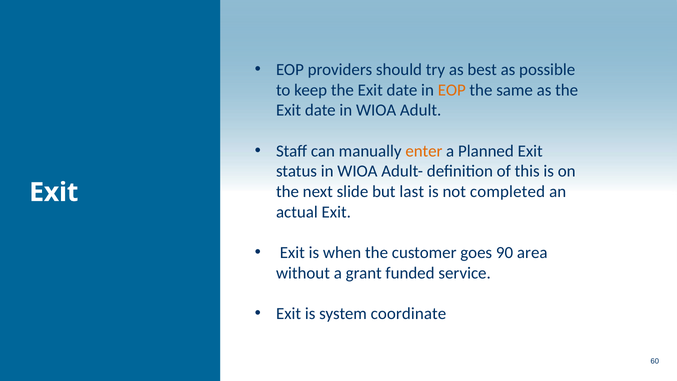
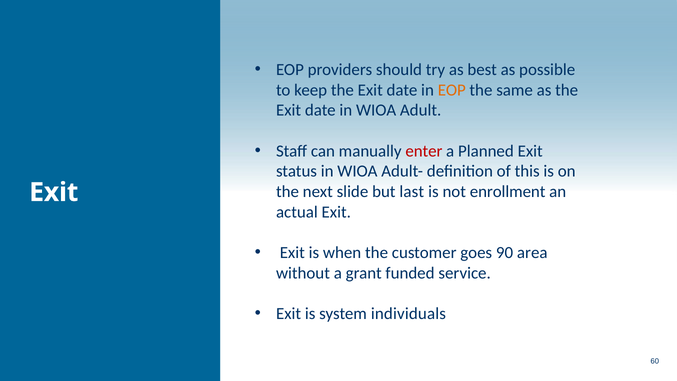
enter colour: orange -> red (424, 151)
completed: completed -> enrollment (508, 192)
coordinate: coordinate -> individuals (408, 313)
